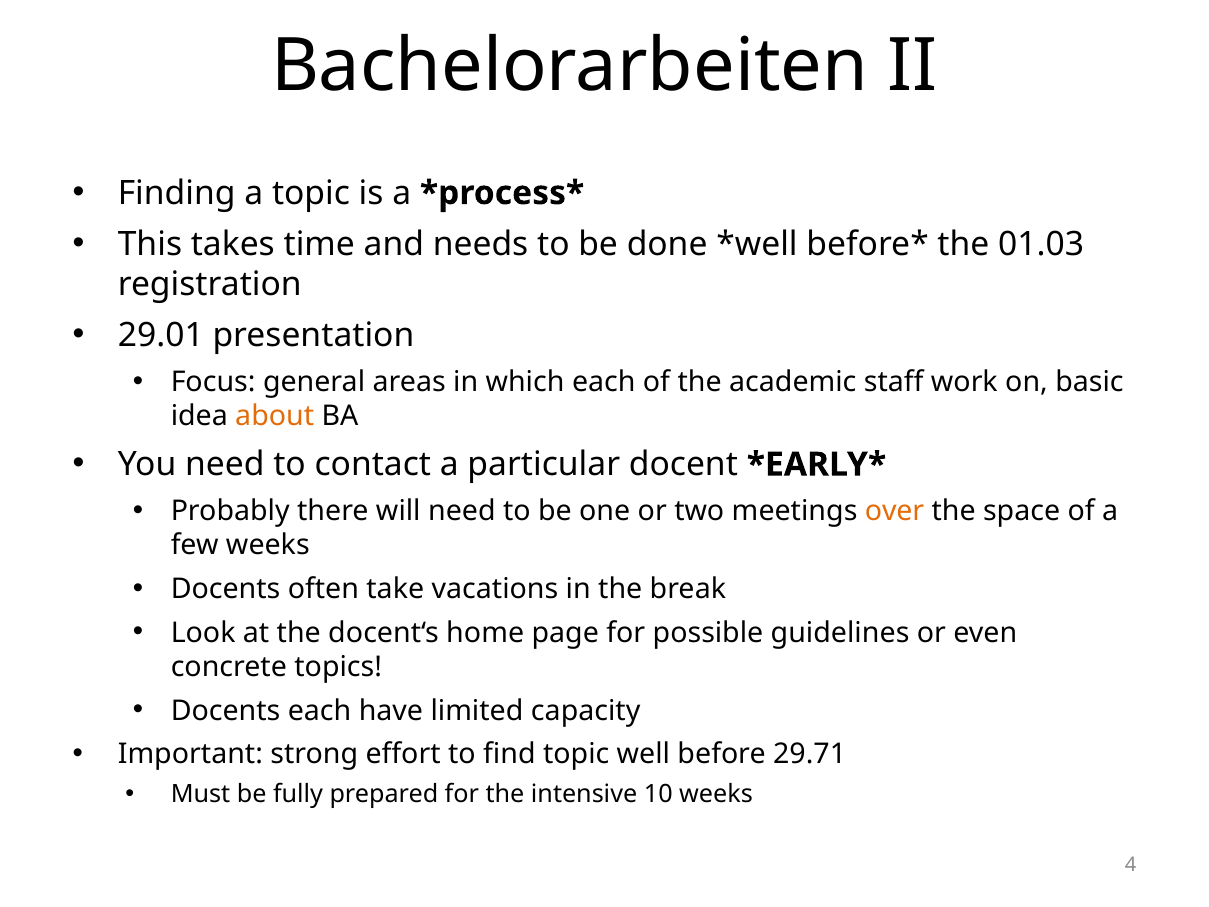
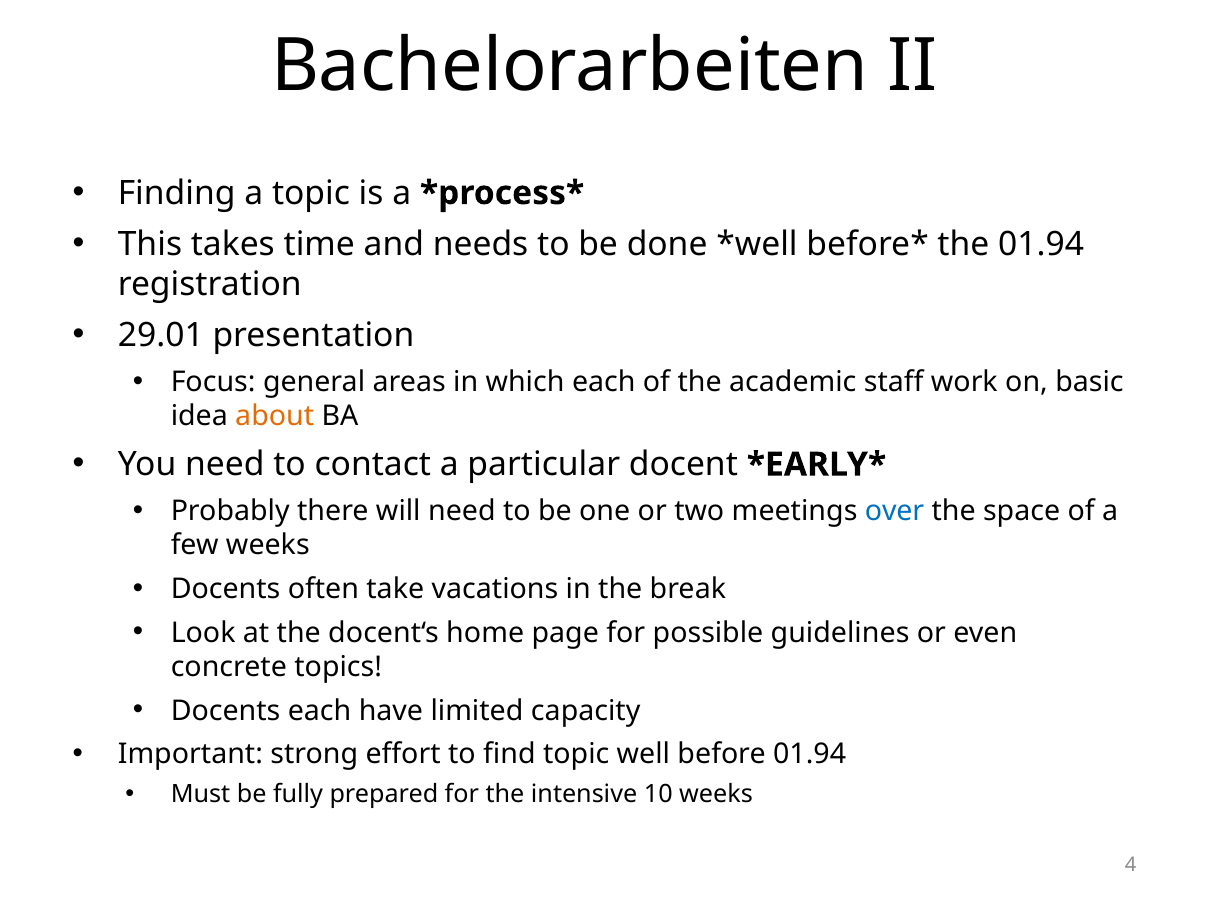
the 01.03: 01.03 -> 01.94 (1041, 244)
over colour: orange -> blue (894, 511)
before 29.71: 29.71 -> 01.94 (810, 754)
